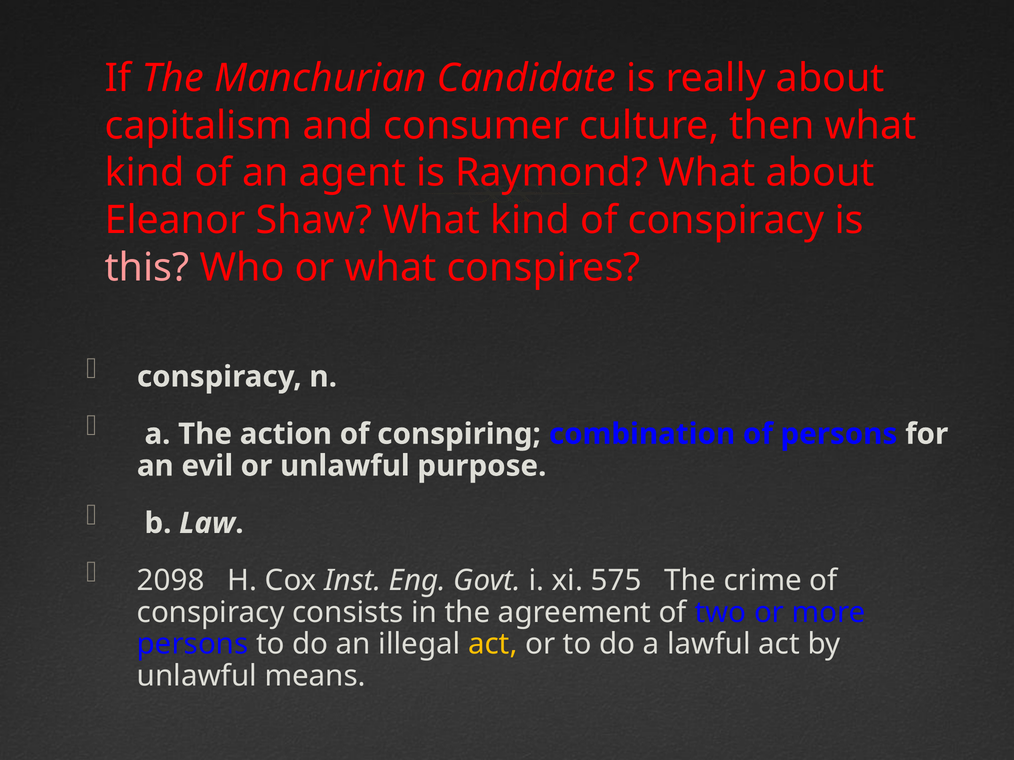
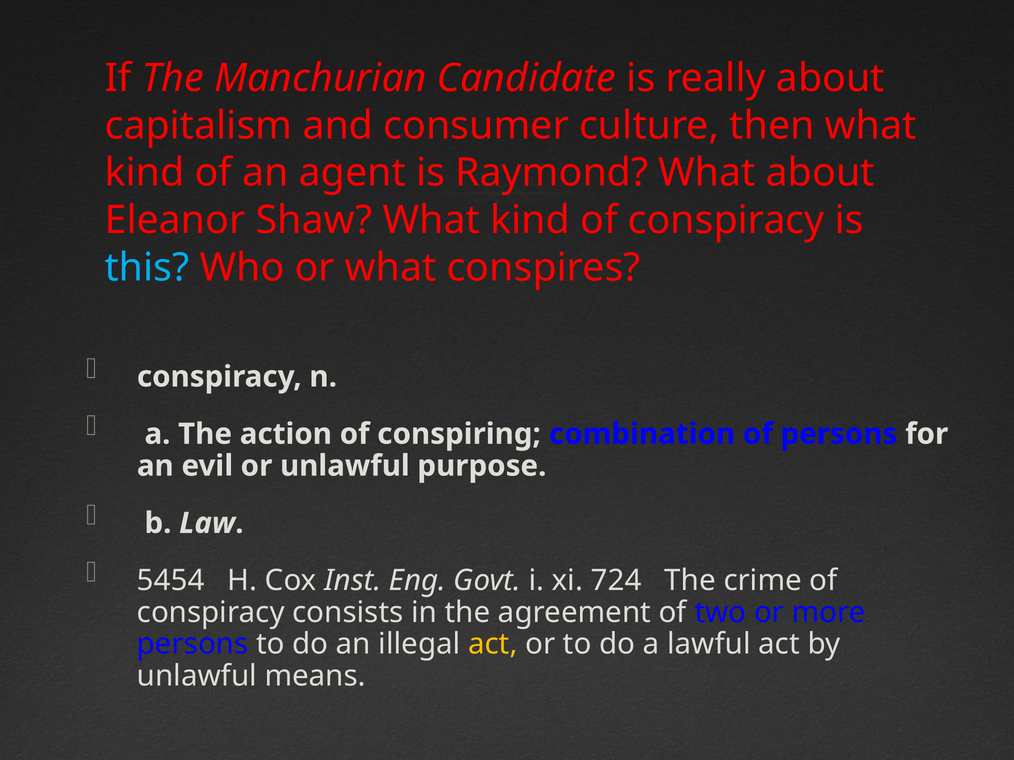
this colour: pink -> light blue (147, 268)
2098: 2098 -> 5454 (171, 581)
575: 575 -> 724 (616, 581)
